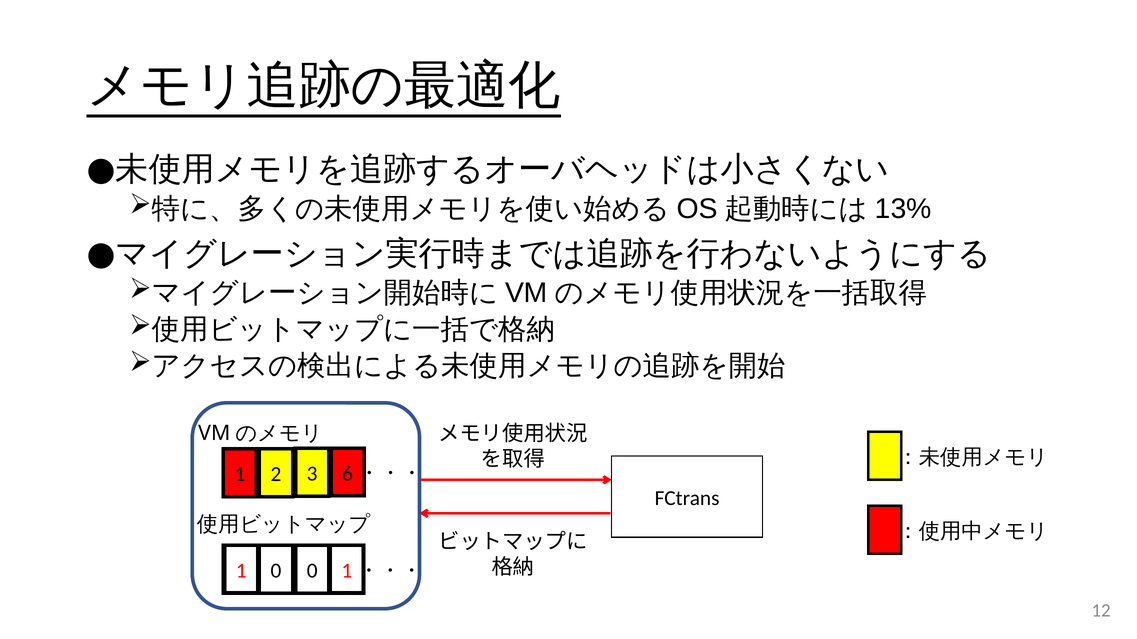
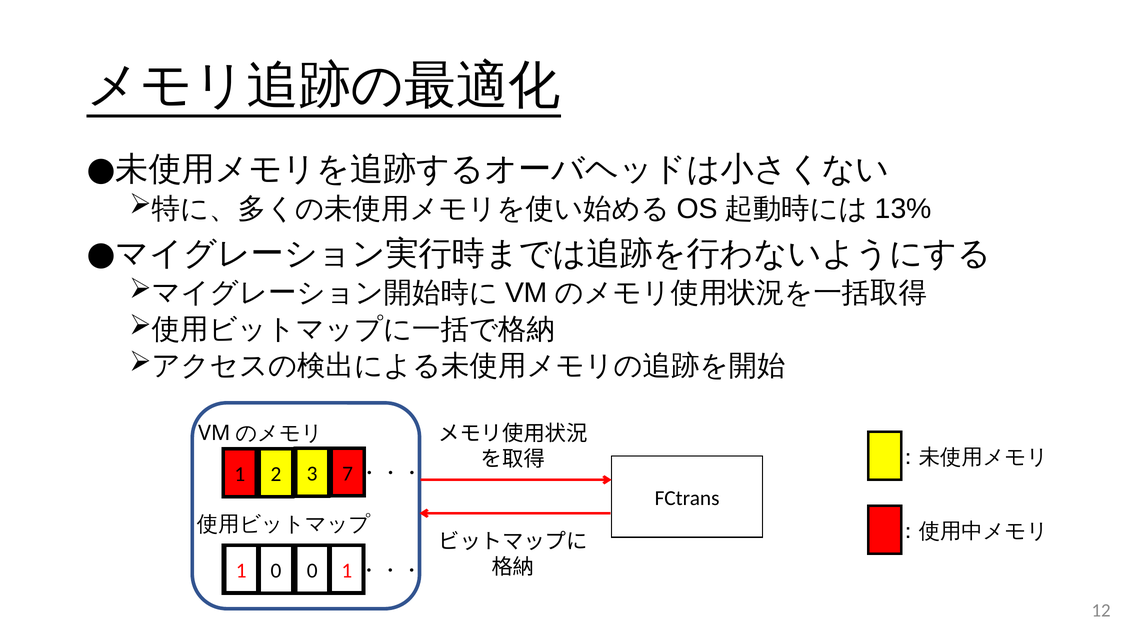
6: 6 -> 7 (348, 474)
